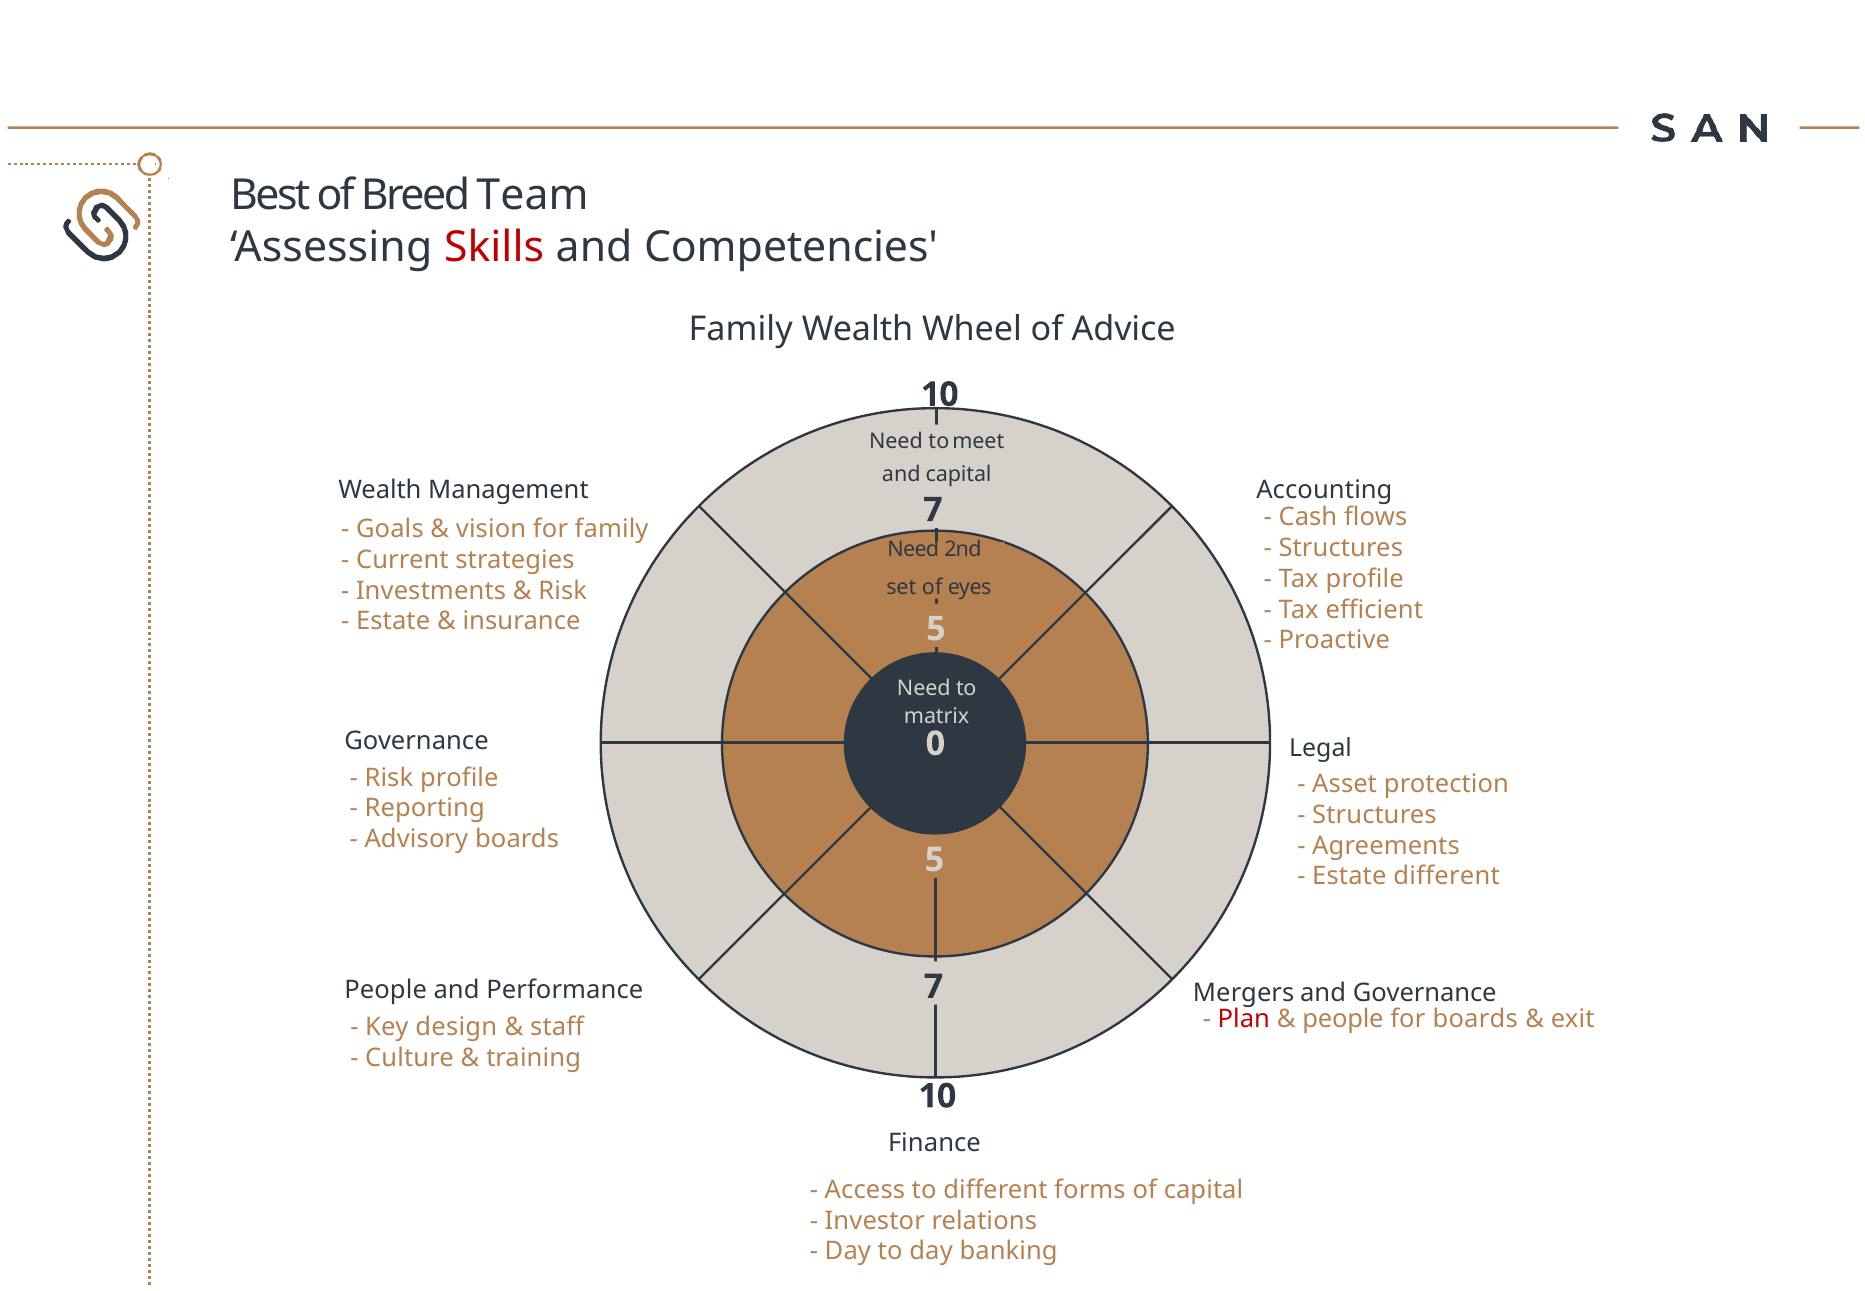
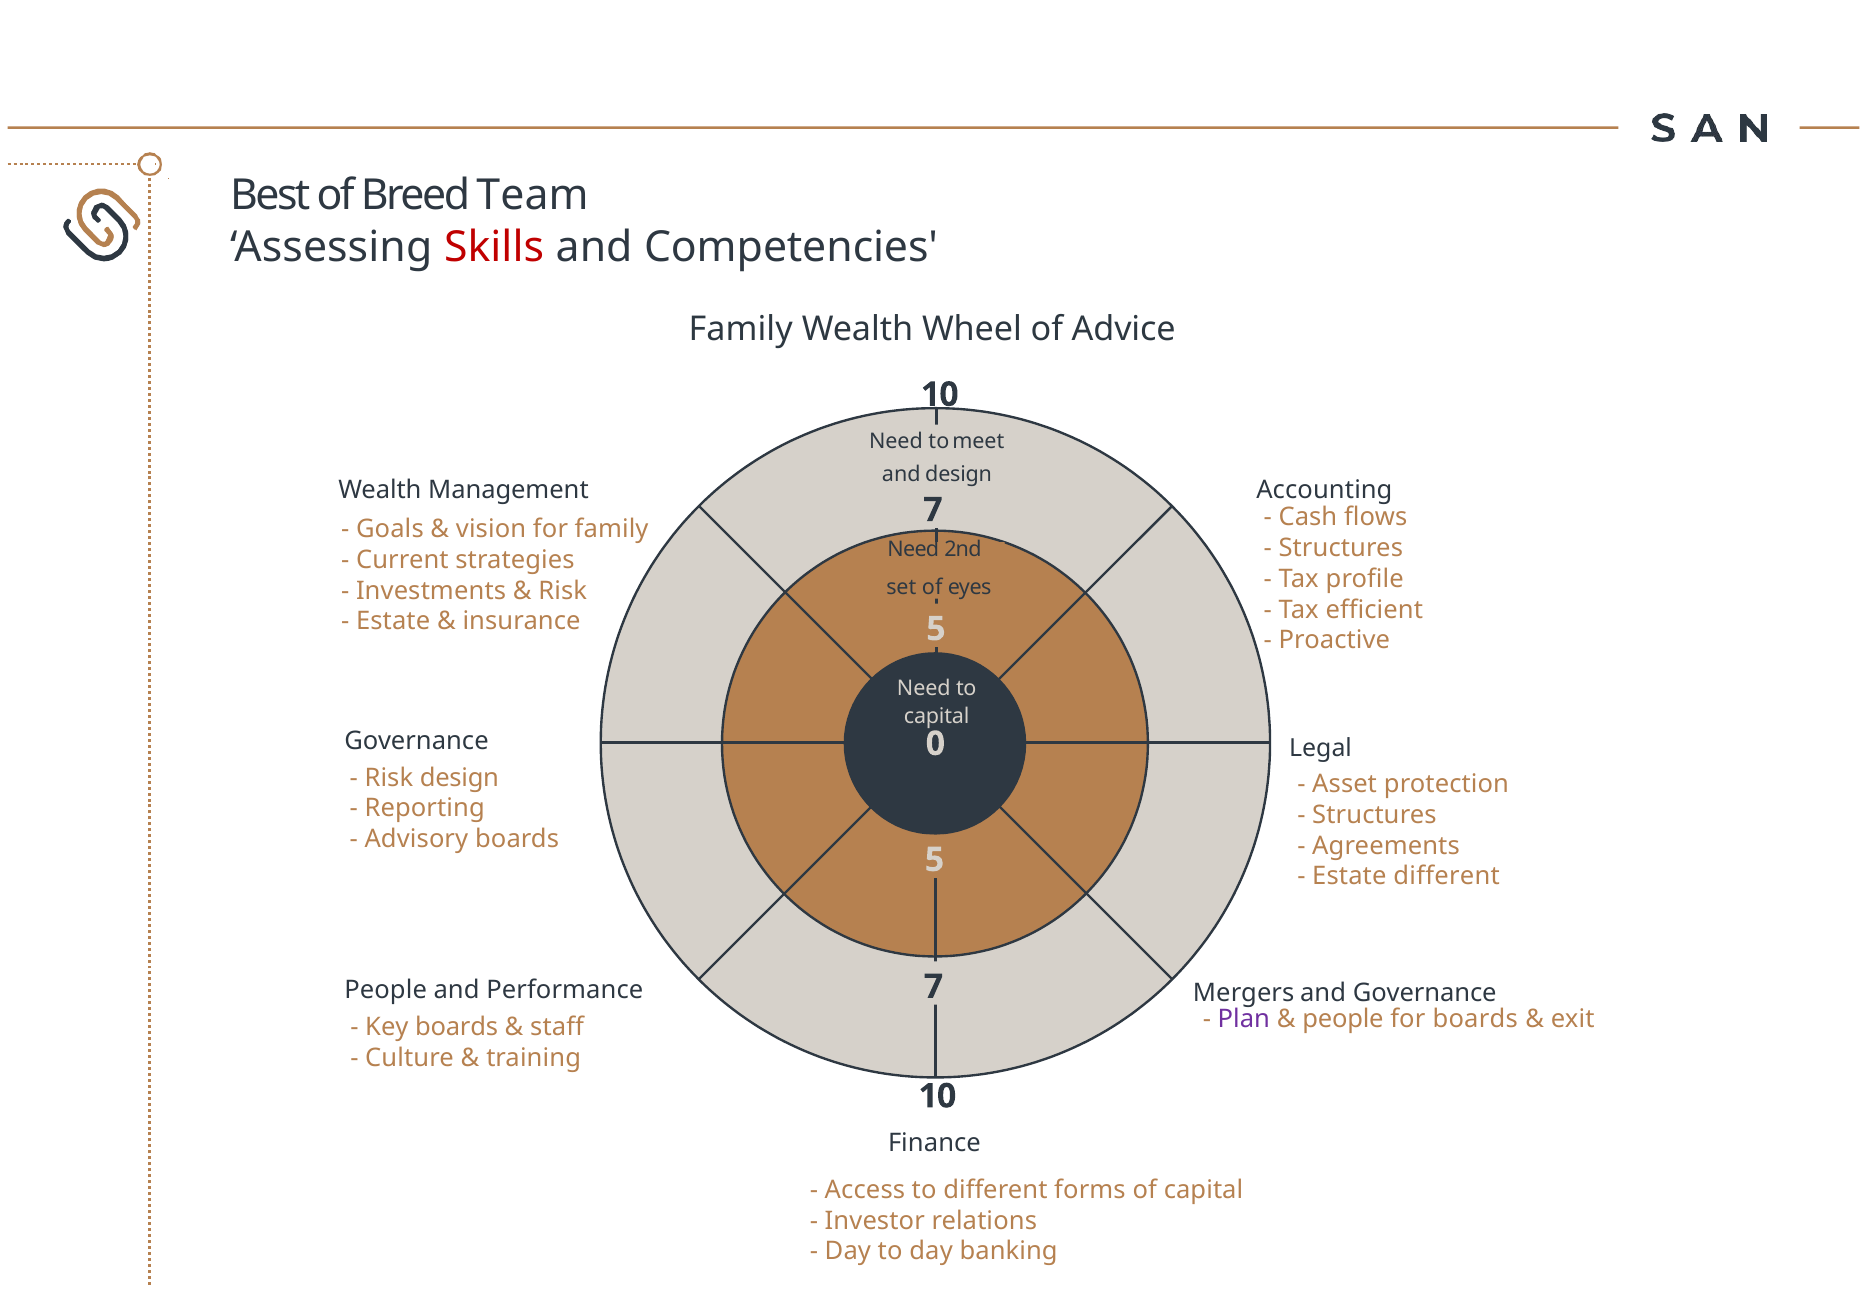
and capital: capital -> design (959, 474)
matrix: matrix -> capital (937, 717)
Risk profile: profile -> design (459, 778)
Plan colour: red -> purple (1244, 1020)
Key design: design -> boards (457, 1027)
